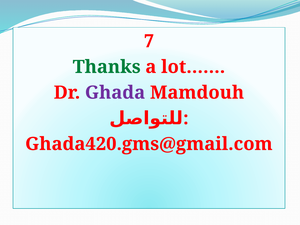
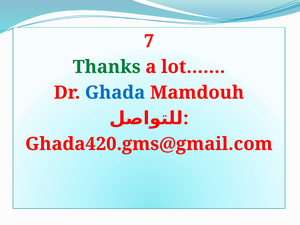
Ghada colour: purple -> blue (115, 93)
